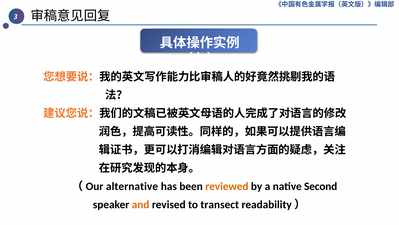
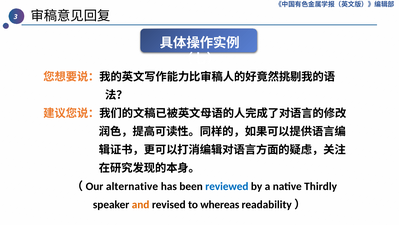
reviewed colour: orange -> blue (227, 186)
Second: Second -> Thirdly (321, 186)
transect: transect -> whereas (220, 204)
